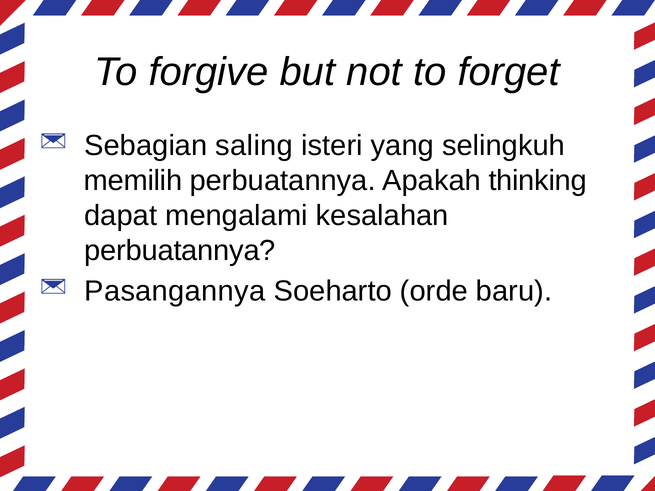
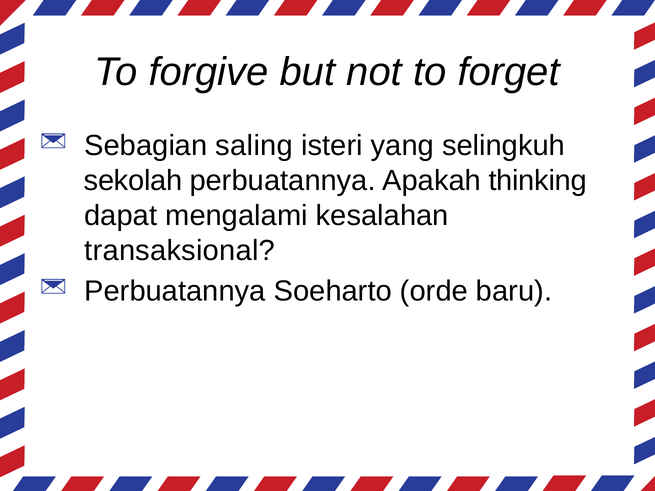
memilih: memilih -> sekolah (133, 181)
perbuatannya: perbuatannya -> transaksional (180, 251)
Pasangannya: Pasangannya -> Perbuatannya (175, 292)
